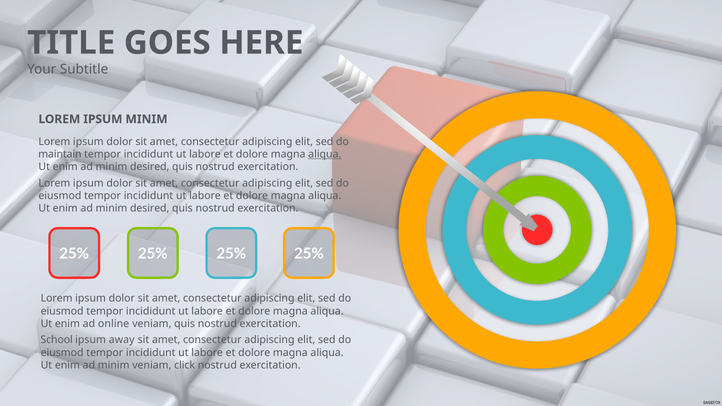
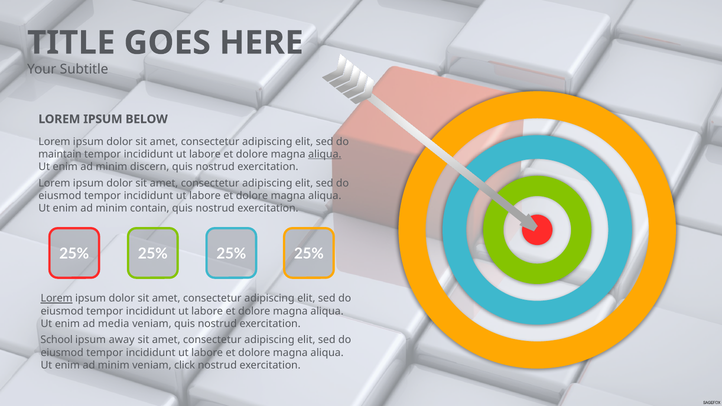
IPSUM MINIM: MINIM -> BELOW (147, 119)
desired: desired -> discern (150, 167)
desired: desired -> contain (150, 208)
Lorem underline: none -> present (57, 299)
online: online -> media (114, 324)
